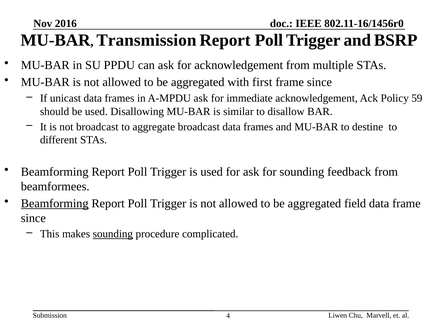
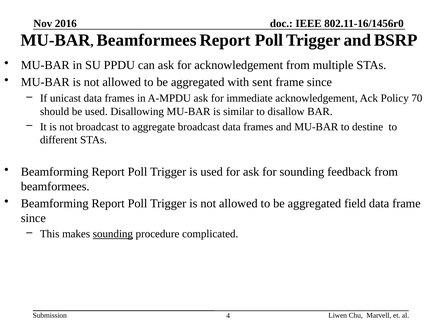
Transmission: Transmission -> Beamformees (146, 40)
first: first -> sent (262, 82)
59: 59 -> 70 (417, 98)
Beamforming underline: present -> none (55, 203)
